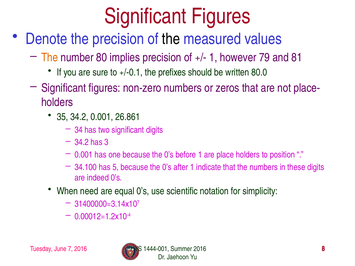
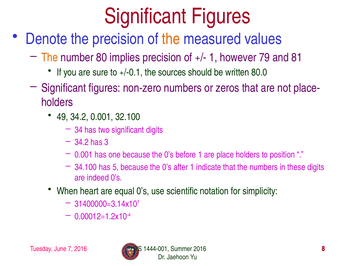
the colour: black -> orange (171, 39)
prefixes: prefixes -> sources (172, 72)
35: 35 -> 49 (62, 117)
26.861: 26.861 -> 32.100 (128, 117)
need: need -> heart (89, 191)
